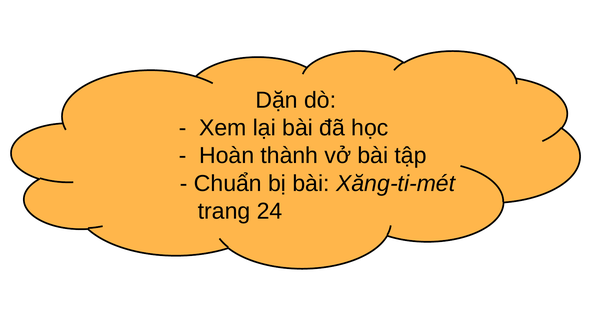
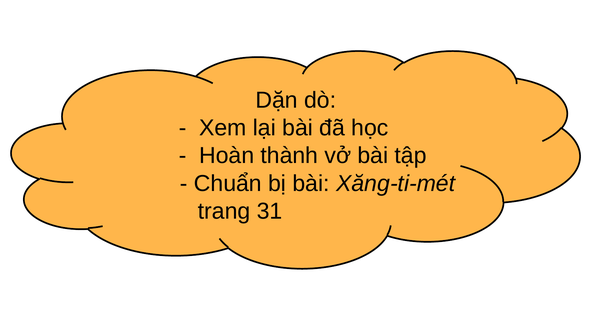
24: 24 -> 31 (270, 211)
